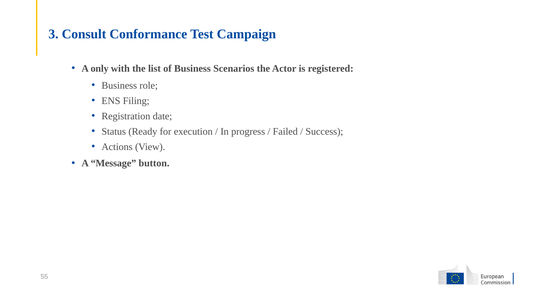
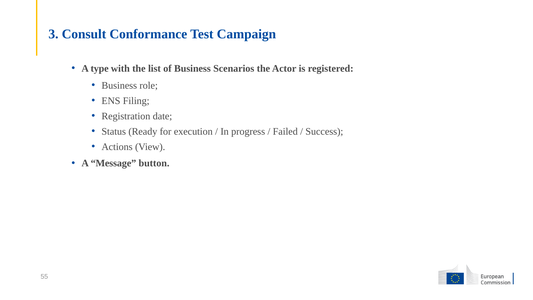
only: only -> type (100, 68)
